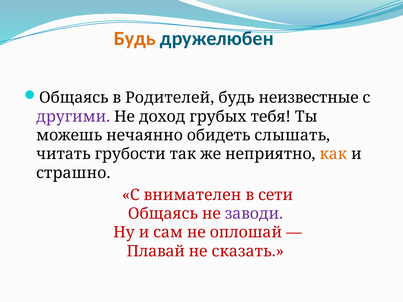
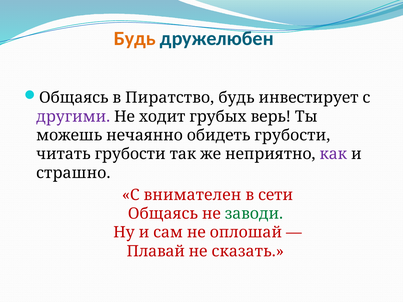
Родителей: Родителей -> Пиратство (170, 98)
неизвестные: неизвестные -> инвестирует (309, 98)
доход: доход -> ходит (162, 117)
тебя: тебя -> верь (271, 117)
обидеть слышать: слышать -> грубости (292, 135)
как colour: orange -> purple (333, 154)
заводи colour: purple -> green (254, 214)
